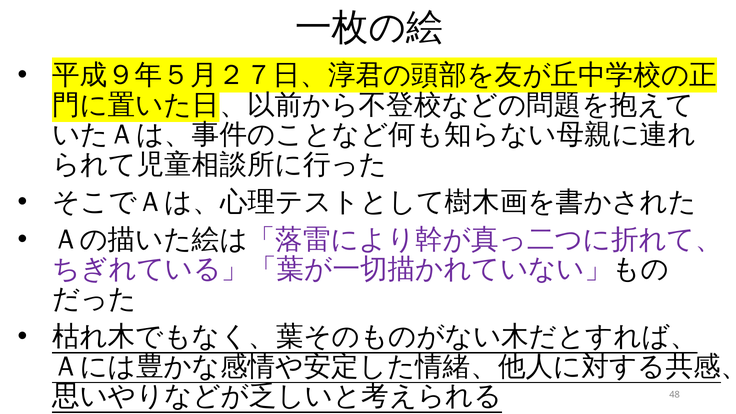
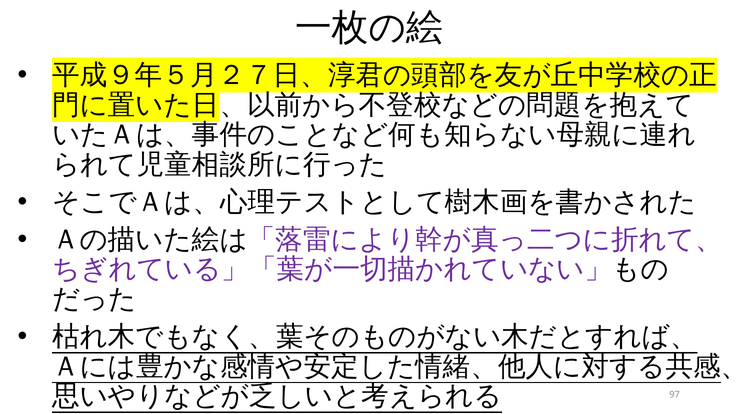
48: 48 -> 97 (675, 395)
